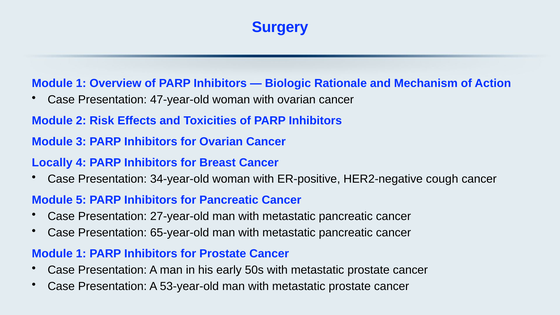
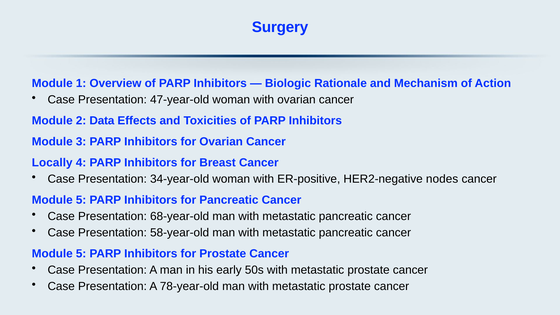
Risk: Risk -> Data (102, 121)
cough: cough -> nodes (442, 179)
27-year-old: 27-year-old -> 68-year-old (180, 216)
65-year-old: 65-year-old -> 58-year-old (180, 233)
1: 1 -> 5 (81, 254)
53-year-old: 53-year-old -> 78-year-old (189, 286)
